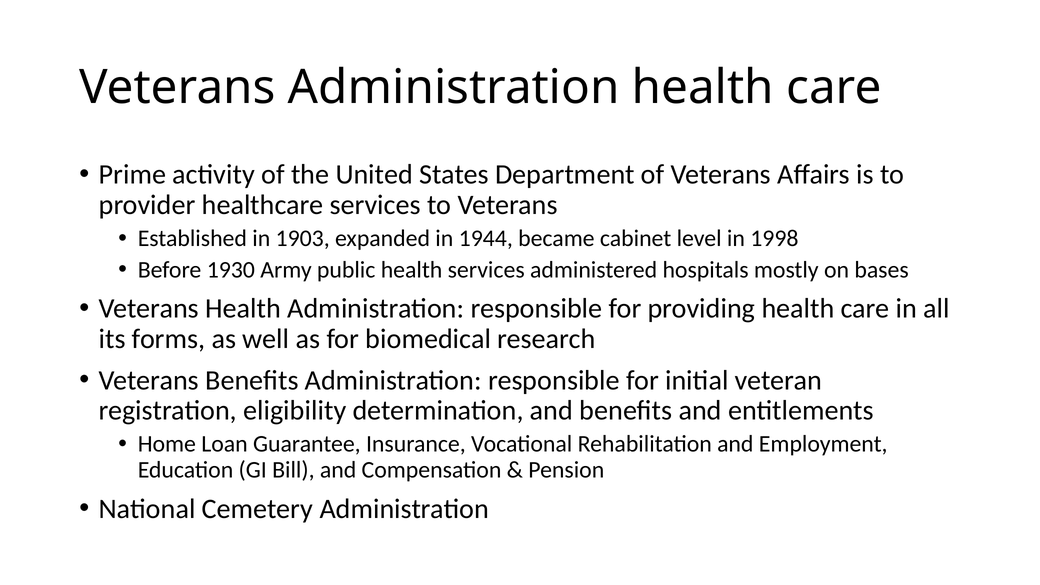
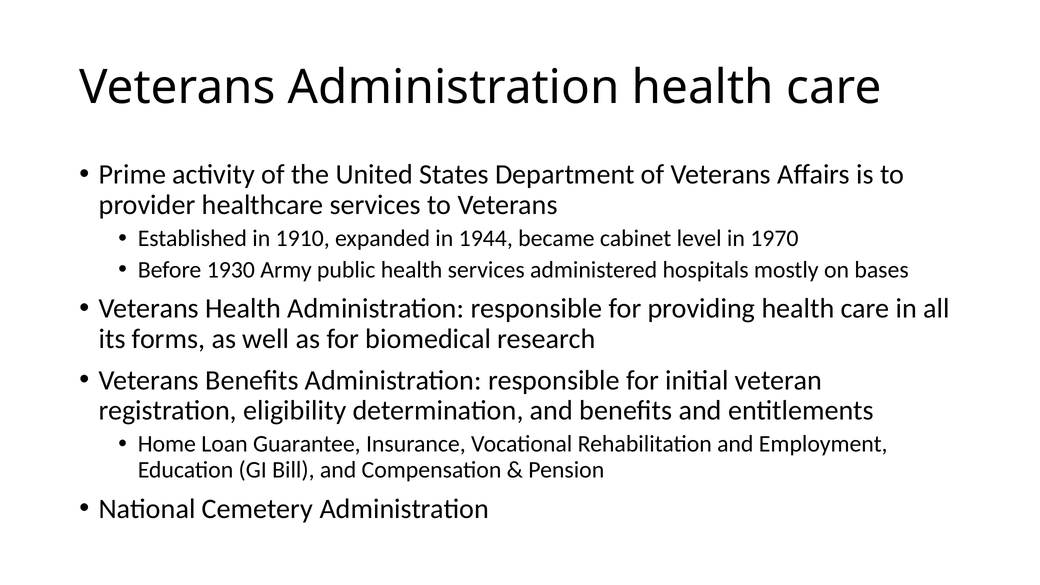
1903: 1903 -> 1910 (303, 239)
1998: 1998 -> 1970 (774, 239)
